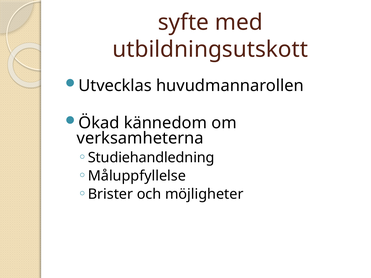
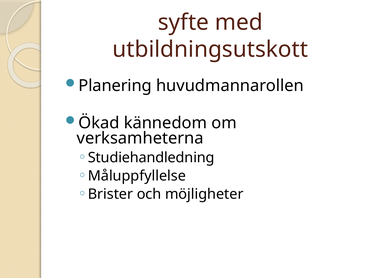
Utvecklas: Utvecklas -> Planering (115, 86)
